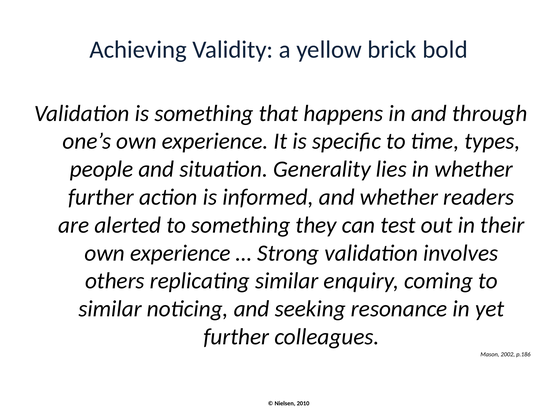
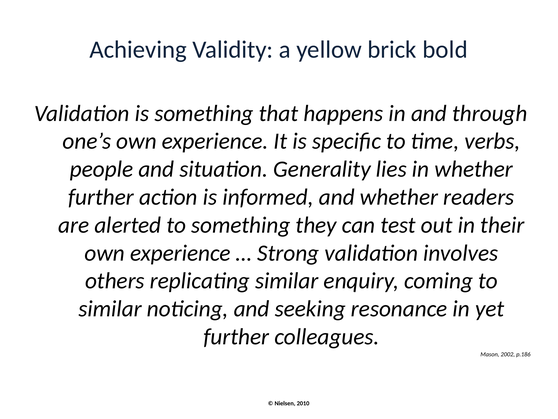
types: types -> verbs (492, 141)
